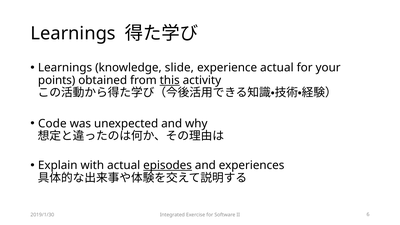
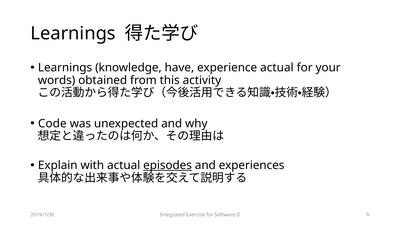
slide: slide -> have (179, 68)
points: points -> words (57, 80)
this underline: present -> none (170, 80)
